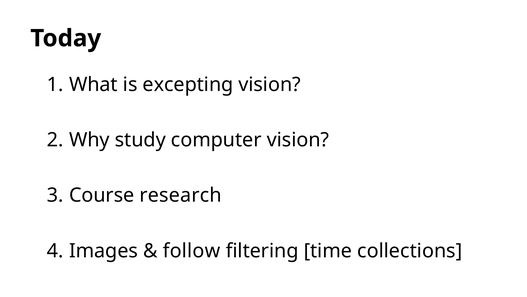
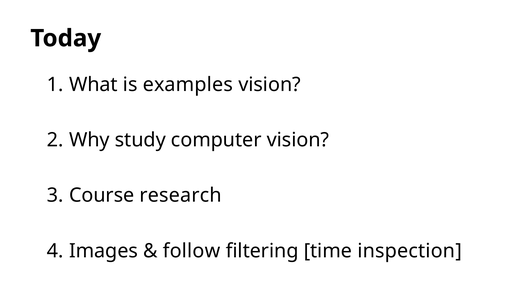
excepting: excepting -> examples (188, 84)
collections: collections -> inspection (410, 250)
